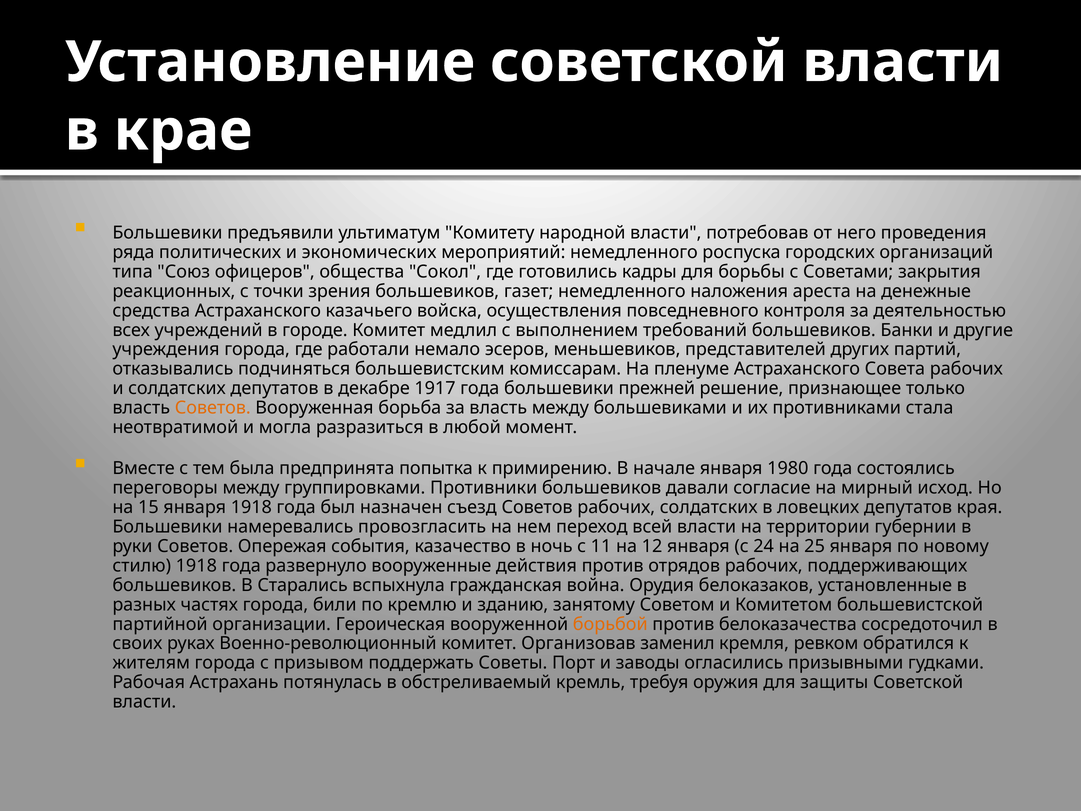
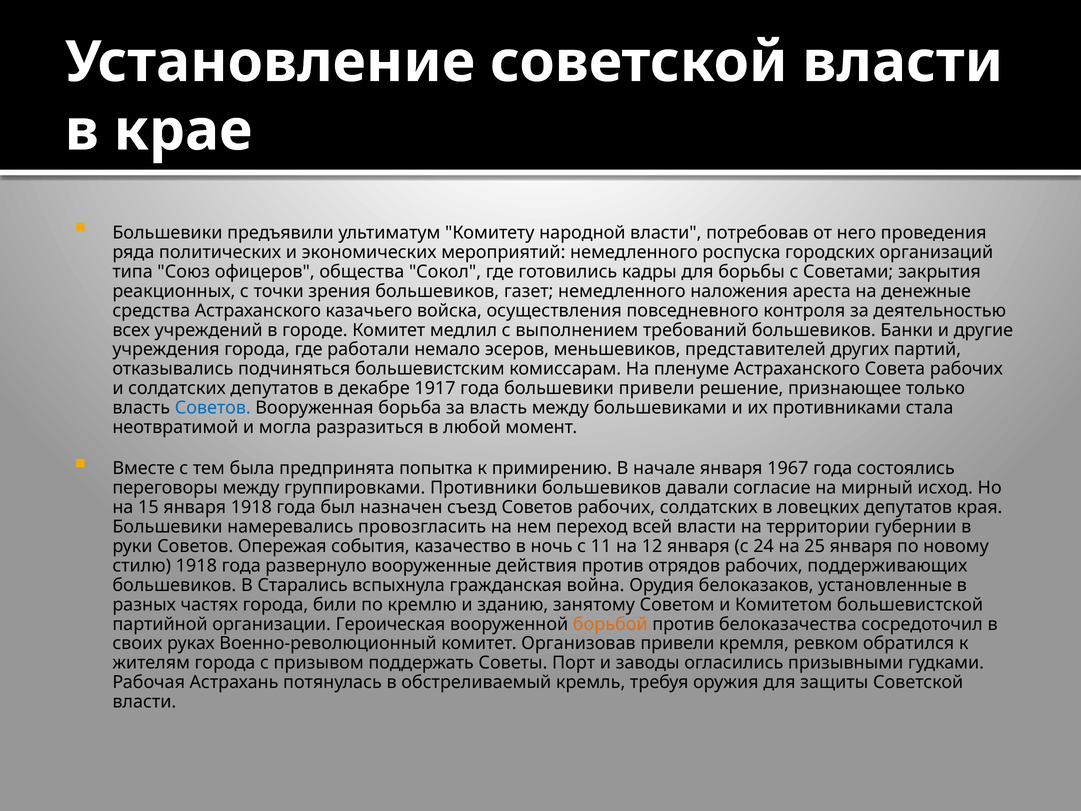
большевики прежней: прежней -> привели (657, 388)
Советов colour: orange -> blue (213, 408)
1980: 1980 -> 1967 (788, 468)
Организовав заменил: заменил -> привели (677, 643)
